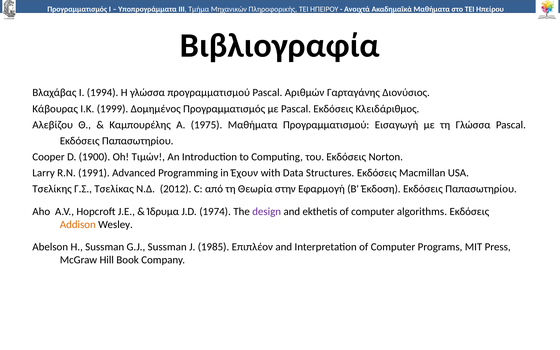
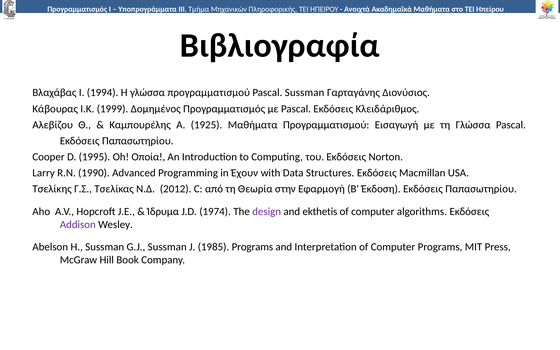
Pascal Αριθμών: Αριθμών -> Sussman (305, 93)
1975: 1975 -> 1925 (207, 125)
1900: 1900 -> 1995 (94, 157)
Τιμών: Τιμών -> Οποία (148, 157)
1991: 1991 -> 1990 (94, 173)
Addison colour: orange -> purple (78, 225)
1985 Επιπλέον: Επιπλέον -> Programs (252, 247)
